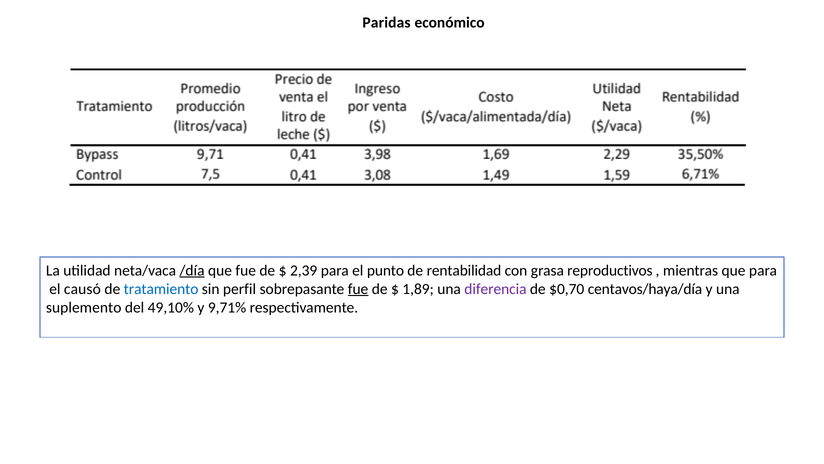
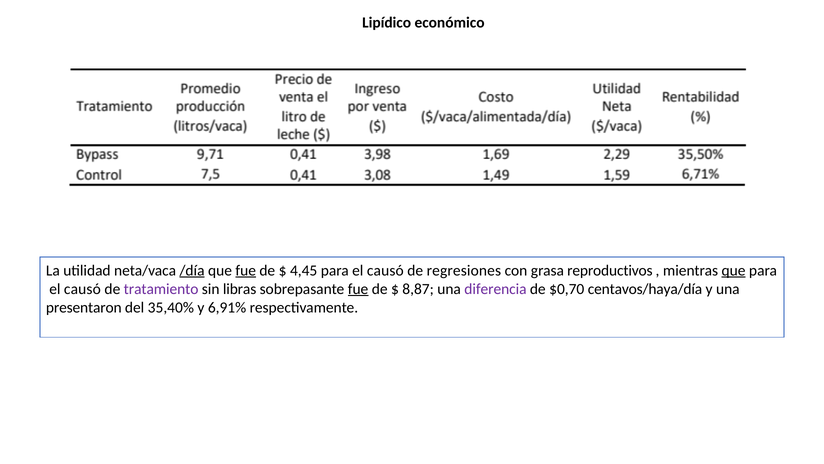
Paridas: Paridas -> Lipídico (387, 23)
fue underline: none -> present (246, 270)
2,39: 2,39 -> 4,45 (304, 270)
punto: punto -> causó (385, 270)
rentabilidad: rentabilidad -> regresiones (464, 270)
que underline: none -> present (734, 270)
tratamiento colour: blue -> purple (161, 289)
perfil: perfil -> libras (240, 289)
1,89: 1,89 -> 8,87 (418, 289)
suplemento: suplemento -> presentaron (84, 307)
49,10%: 49,10% -> 35,40% (171, 307)
9,71%: 9,71% -> 6,91% (227, 307)
